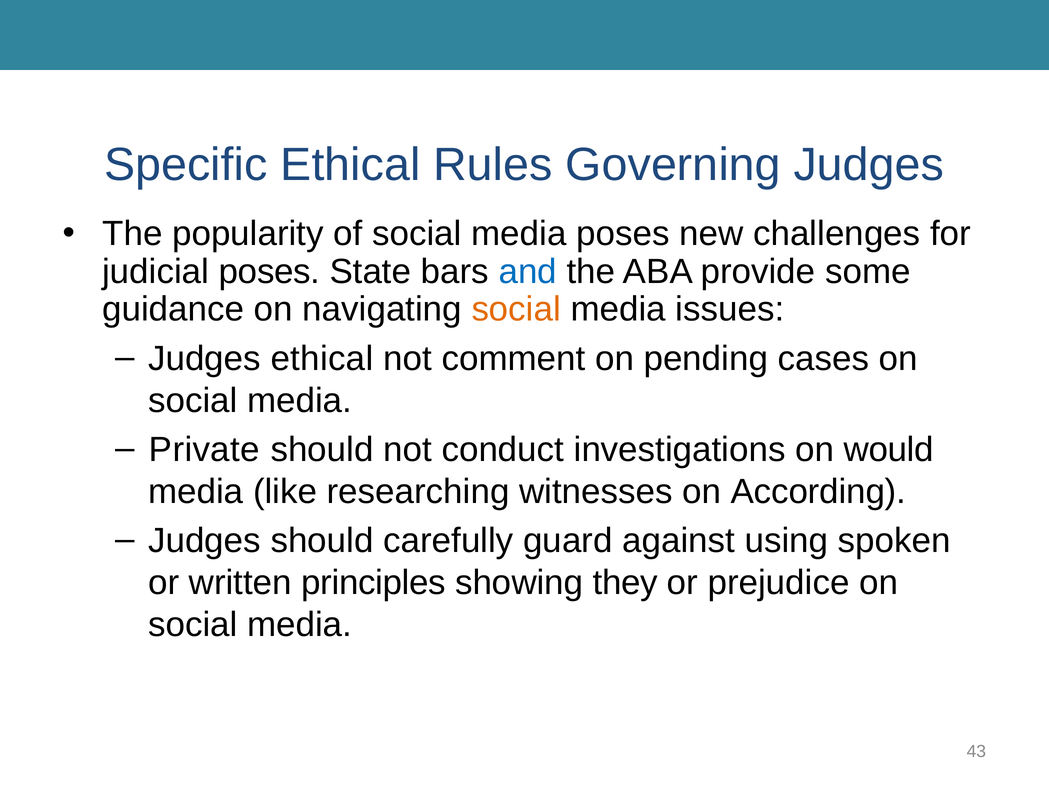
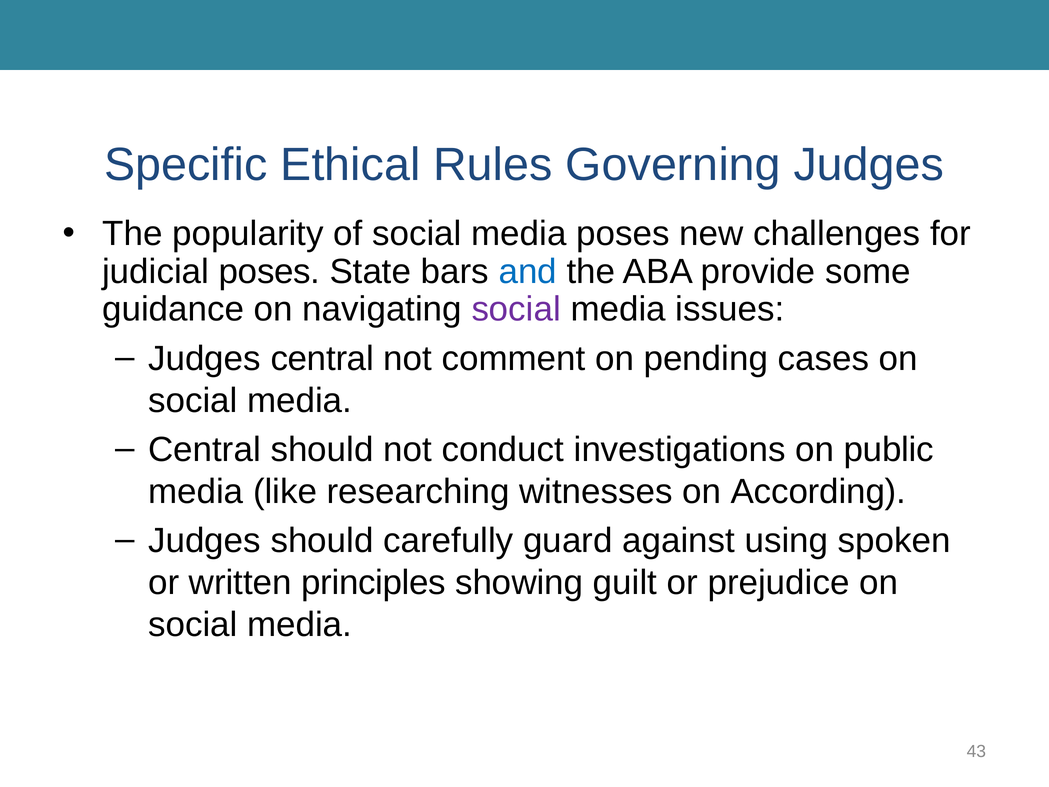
social colour: orange -> purple (516, 309)
Judges ethical: ethical -> central (322, 359)
Private: Private -> Central (205, 450)
would: would -> public (889, 450)
they: they -> guilt (625, 582)
